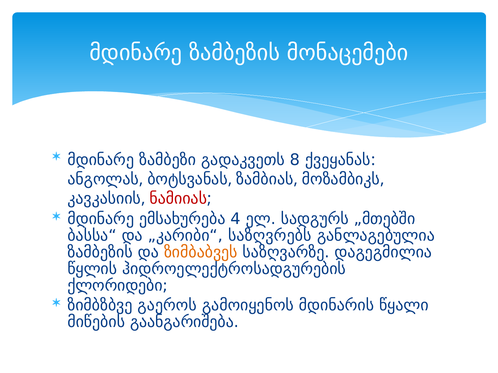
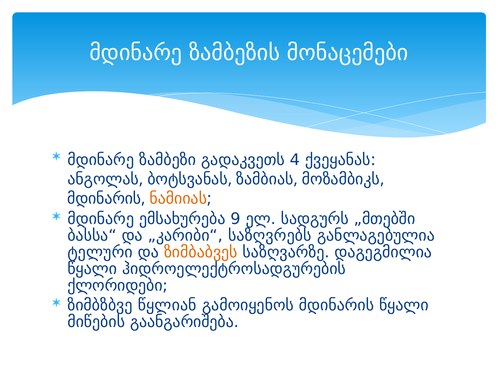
8: 8 -> 4 (295, 160)
კავკასიის: კავკასიის -> მდინარის (104, 199)
ნამიიას colour: red -> orange (178, 199)
4: 4 -> 9 (236, 219)
ზამბეზის: ზამბეზის -> ტელური (100, 253)
წყლის: წყლის -> წყალი (92, 269)
გაეროს: გაეროს -> წყლიან (167, 306)
